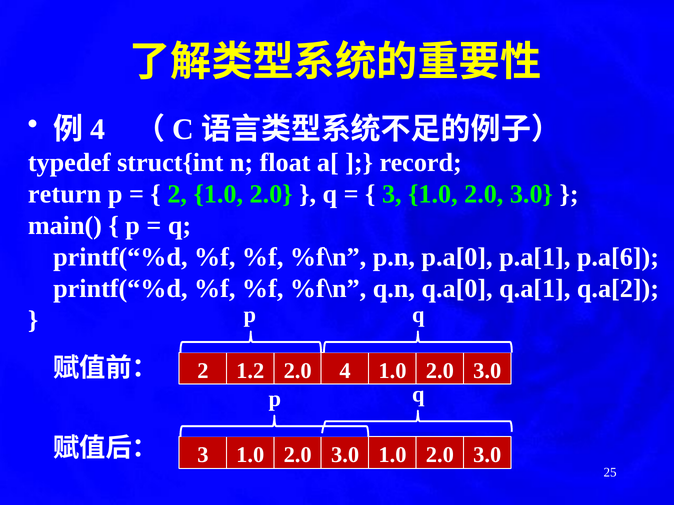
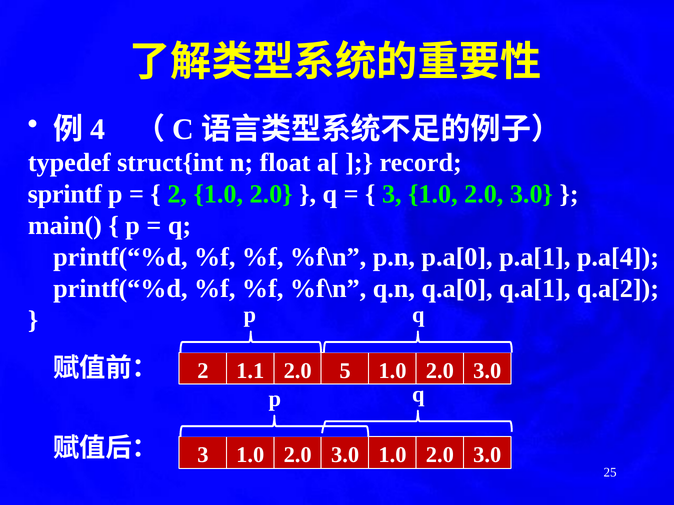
return: return -> sprintf (65, 194)
p.a[6: p.a[6 -> p.a[4 (618, 257)
1.2: 1.2 -> 1.1 (250, 371)
2.0 4: 4 -> 5 (345, 371)
